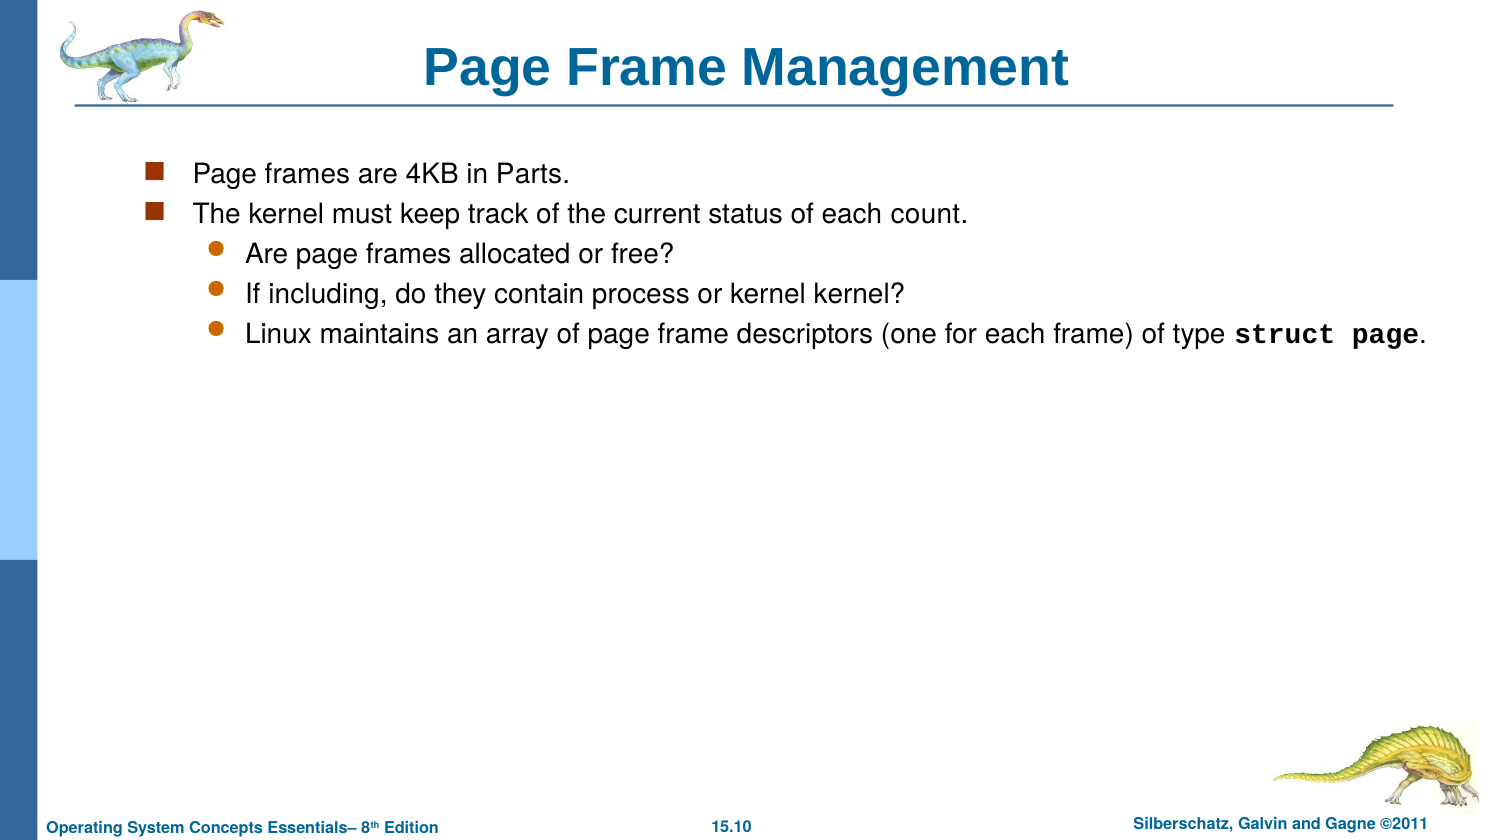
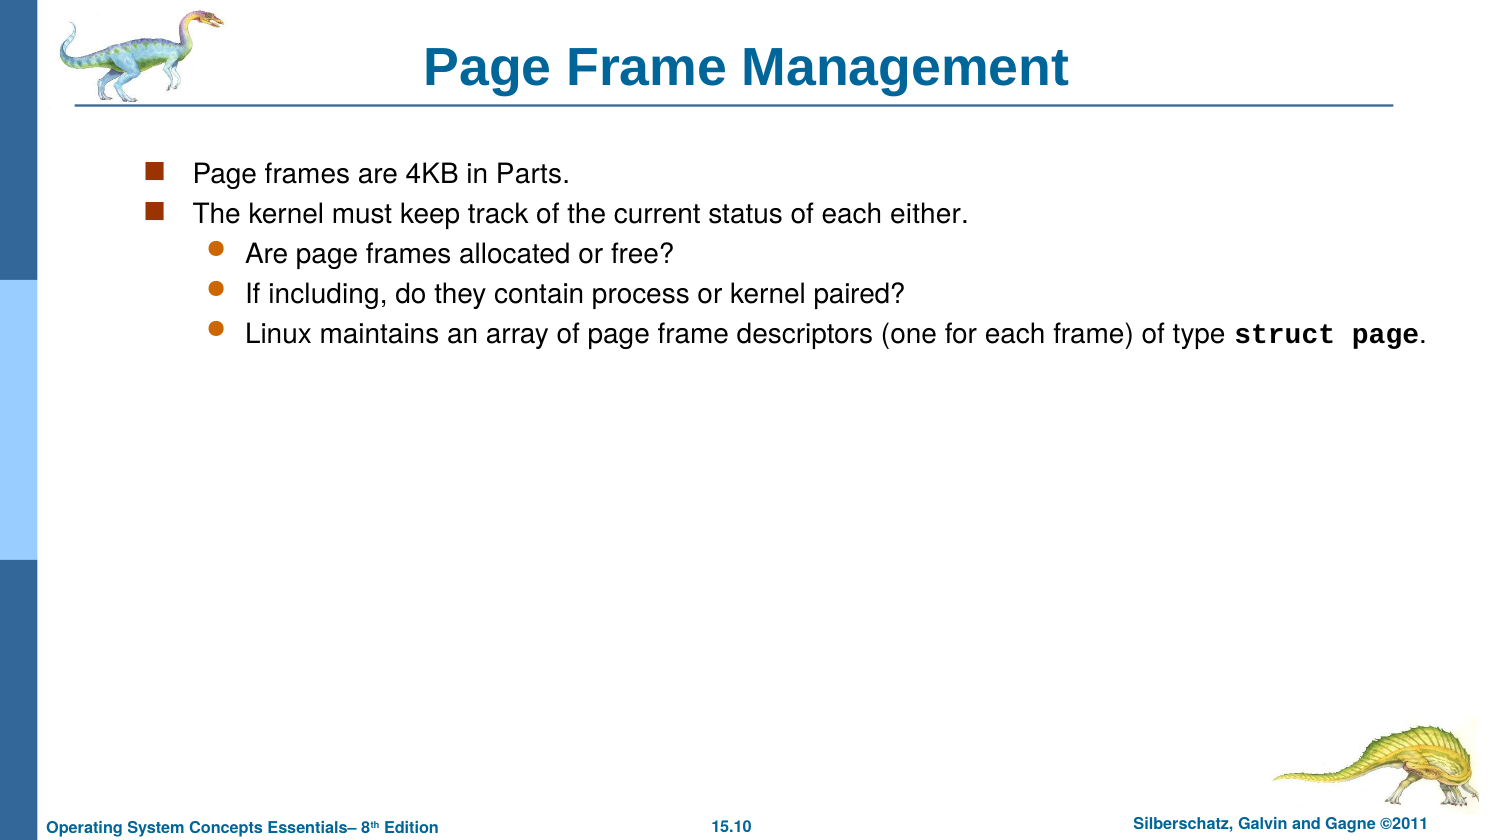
count: count -> either (930, 214)
kernel kernel: kernel -> paired (860, 294)
